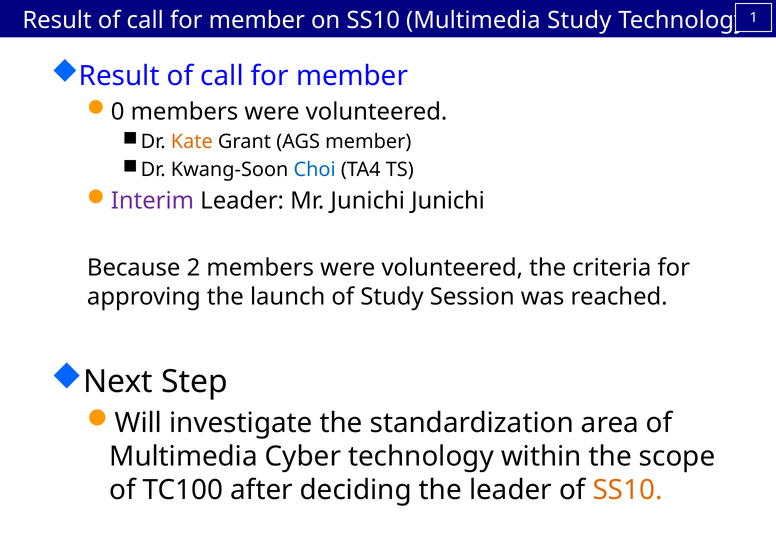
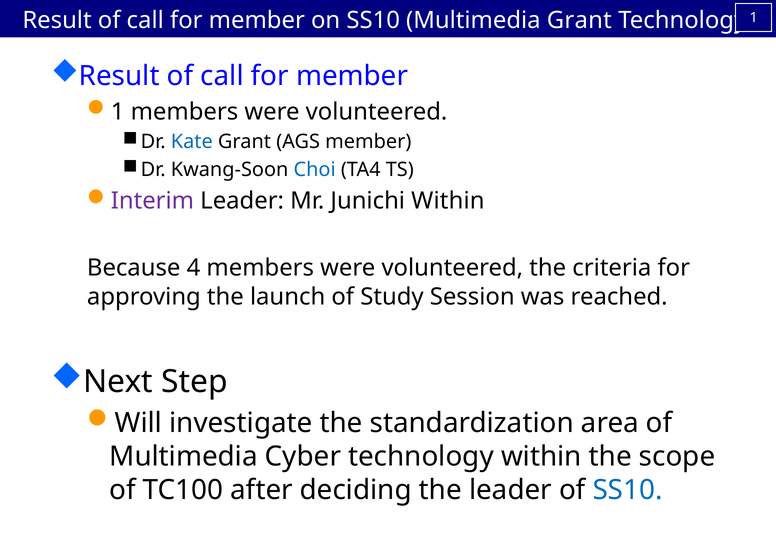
Multimedia Study: Study -> Grant (579, 20)
0: 0 -> 1 (118, 112)
Kate colour: orange -> blue (192, 142)
Junichi Junichi: Junichi -> Within (448, 201)
2: 2 -> 4 (194, 268)
SS10 colour: orange -> blue (628, 489)
